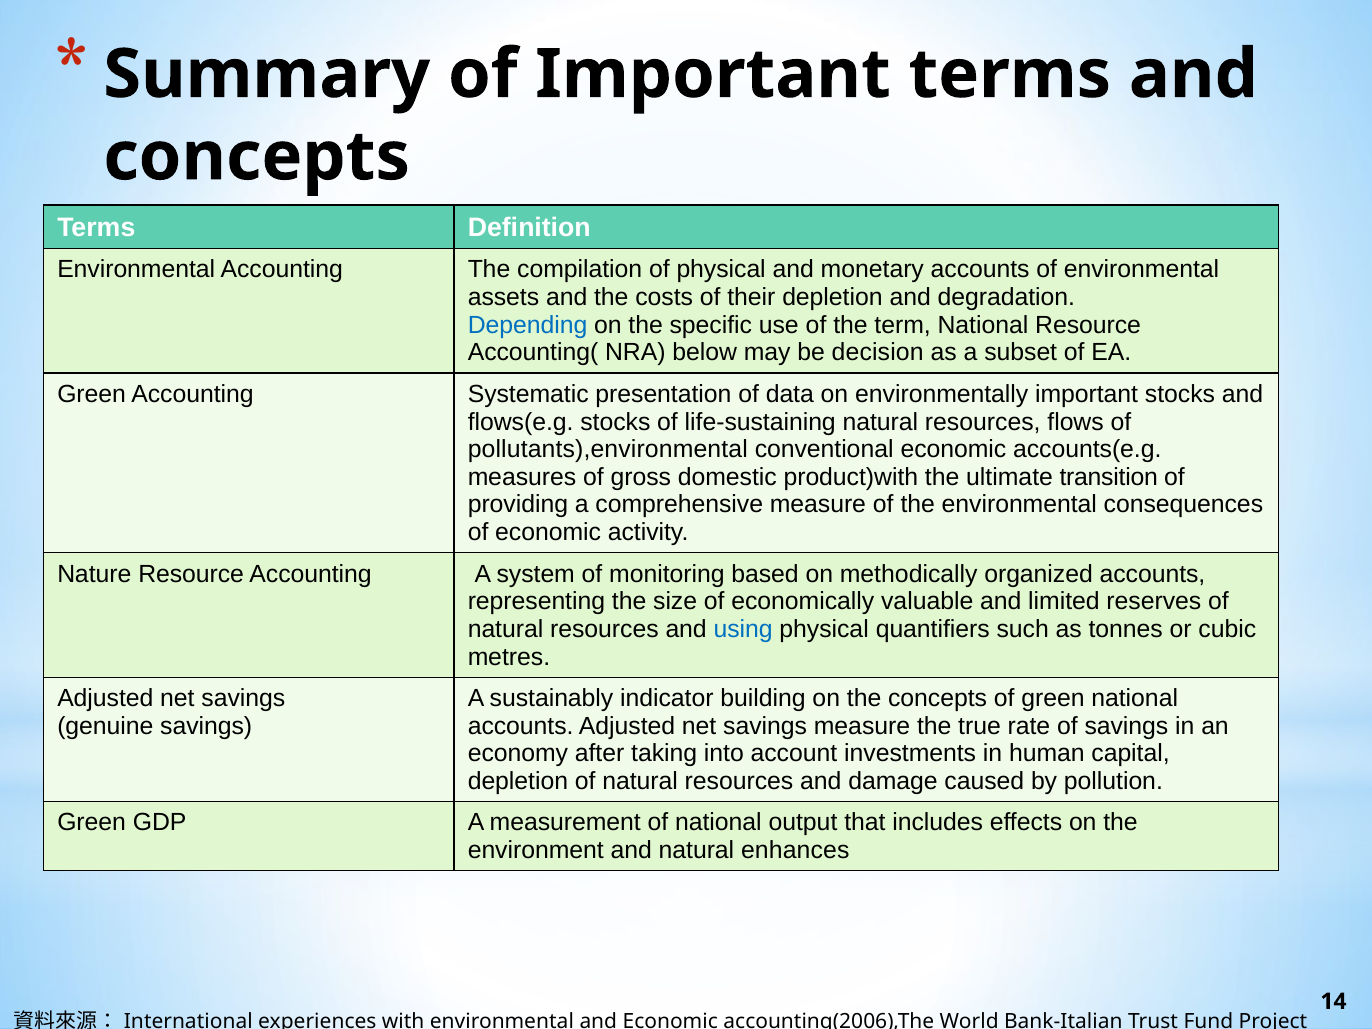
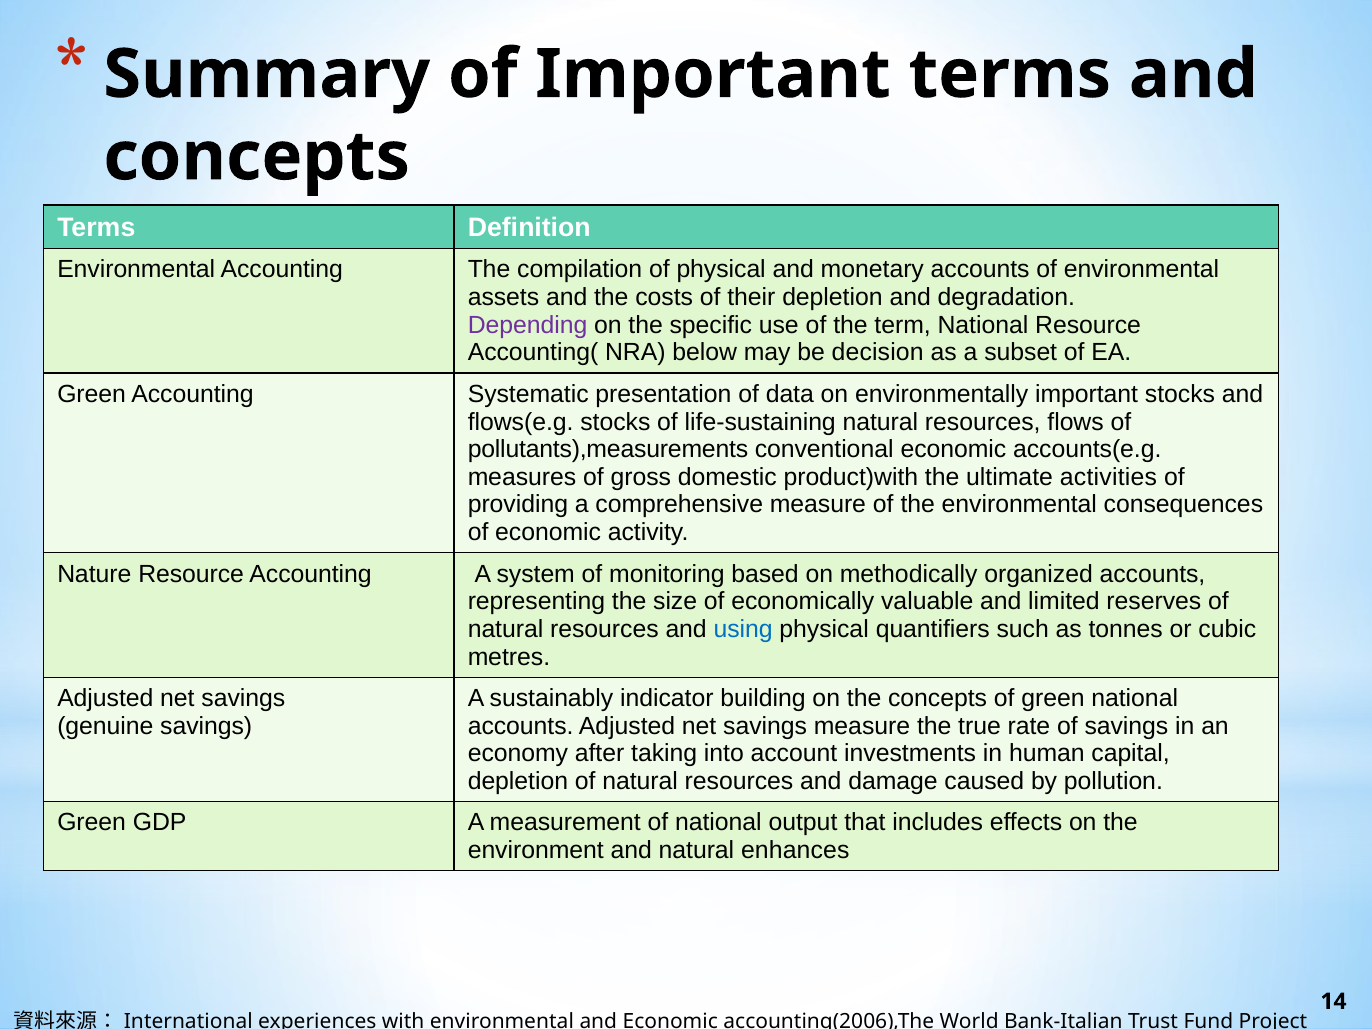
Depending colour: blue -> purple (528, 325)
pollutants),environmental: pollutants),environmental -> pollutants),measurements (608, 449)
transition: transition -> activities (1108, 477)
